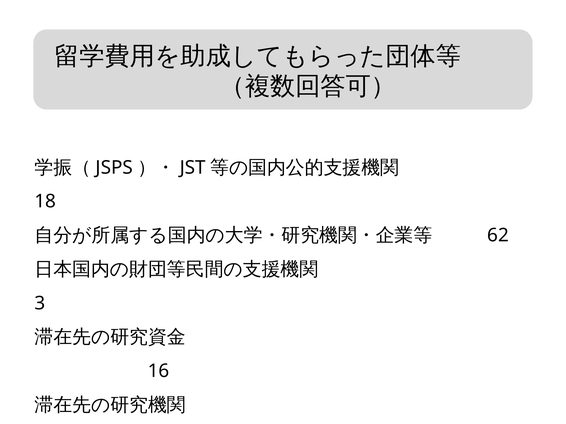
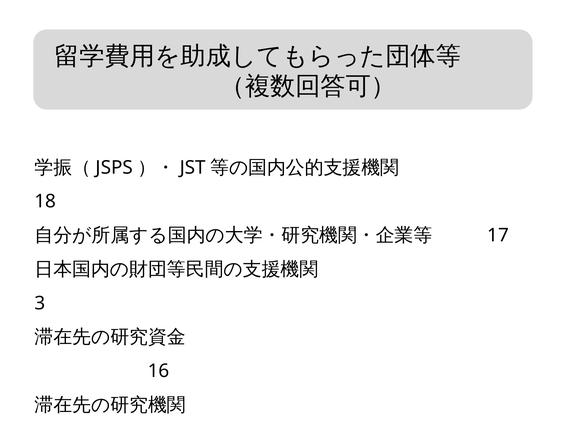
62: 62 -> 17 (498, 236)
